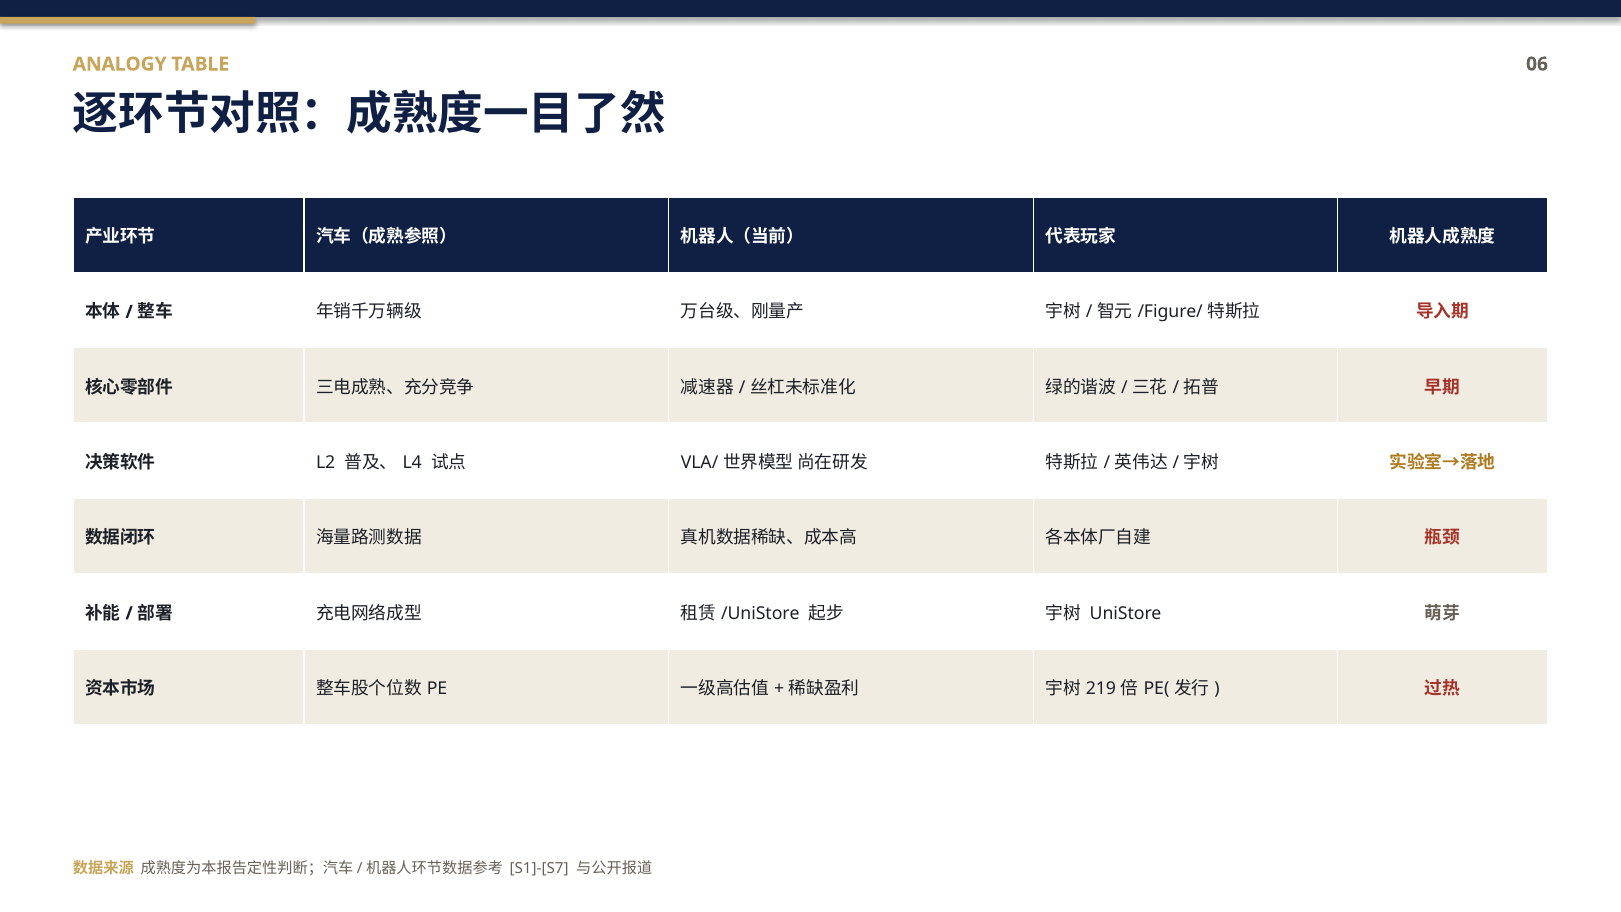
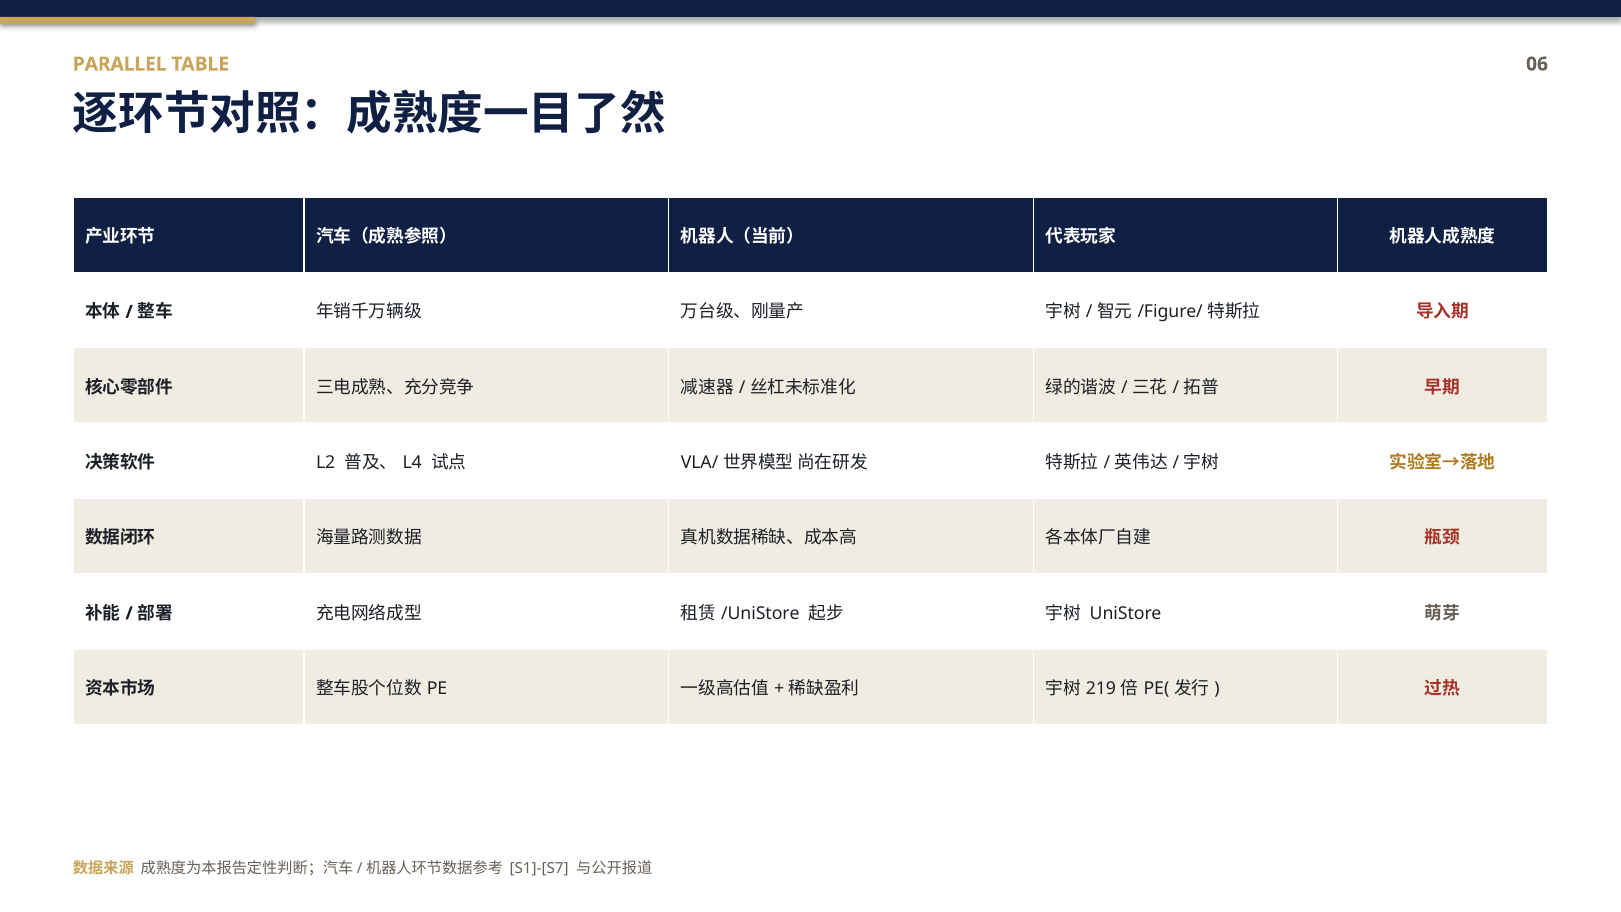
ANALOGY: ANALOGY -> PARALLEL (120, 64)
